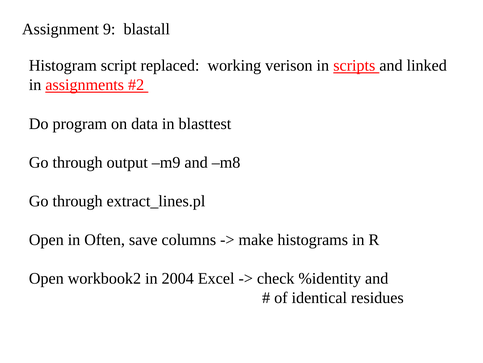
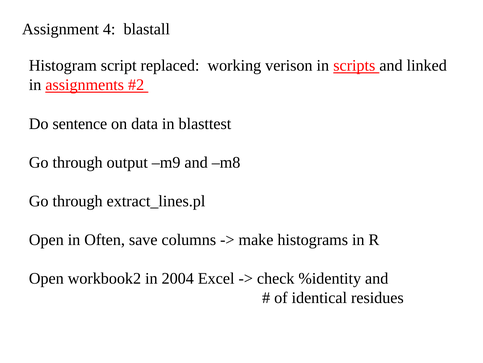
9: 9 -> 4 (109, 29)
program: program -> sentence (80, 123)
